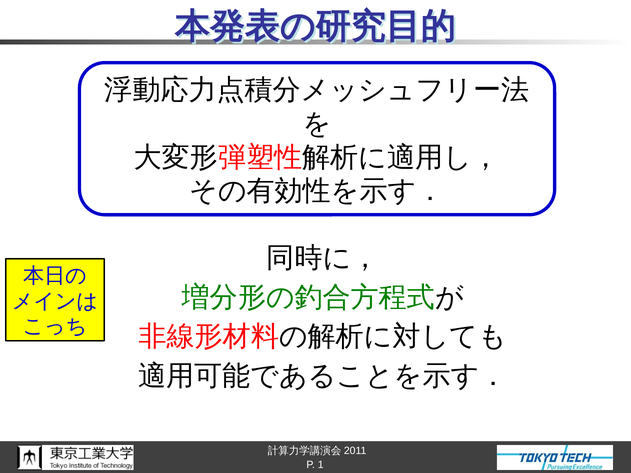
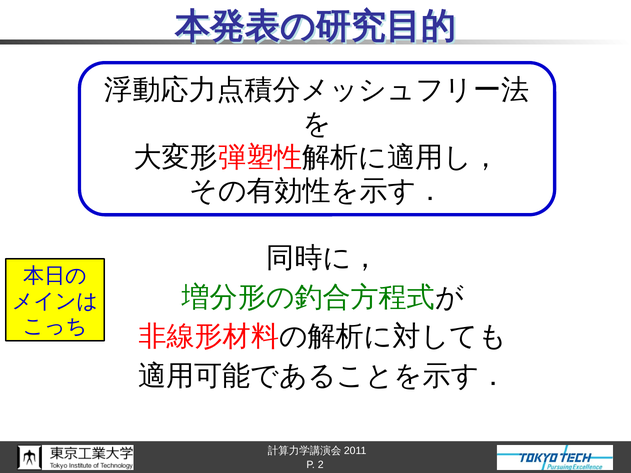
1: 1 -> 2 (321, 465)
